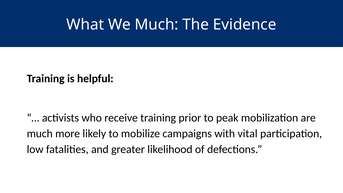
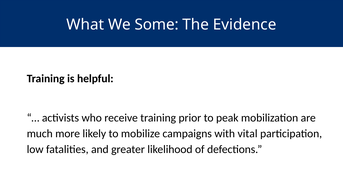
We Much: Much -> Some (157, 25)
